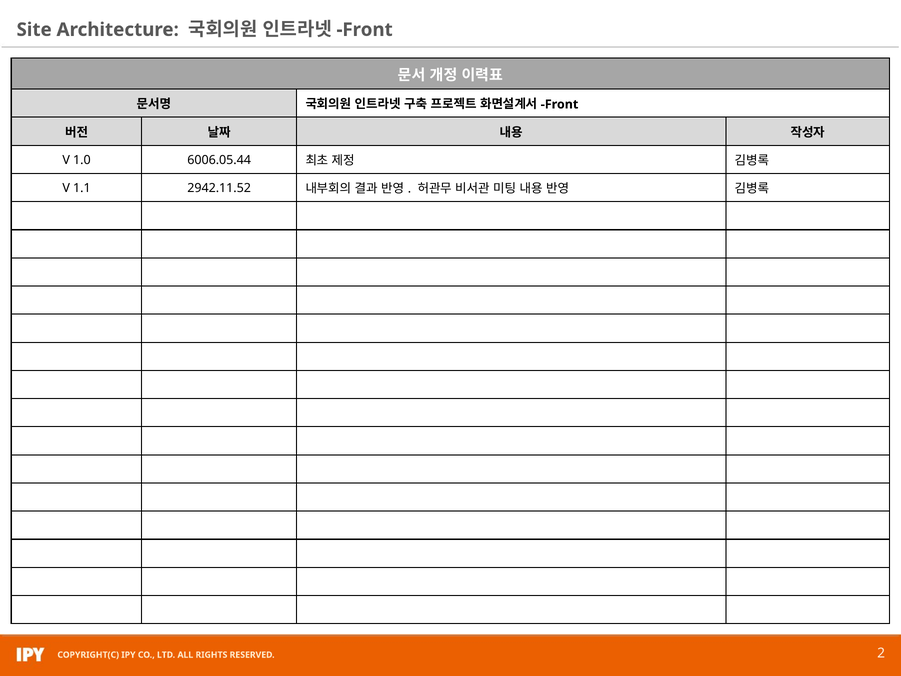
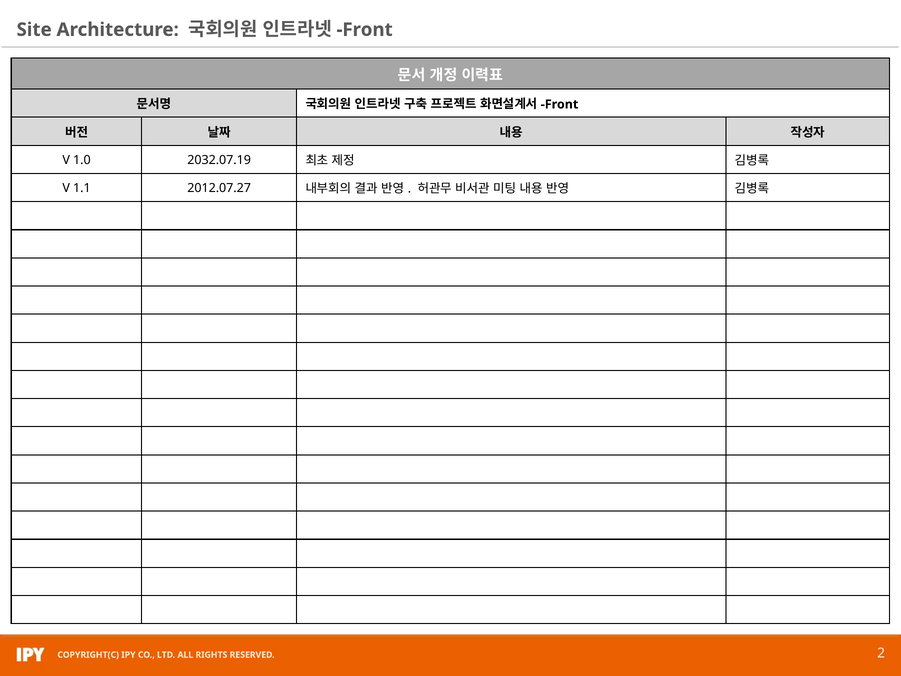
6006.05.44: 6006.05.44 -> 2032.07.19 (219, 160)
2942.11.52: 2942.11.52 -> 2012.07.27 (219, 188)
